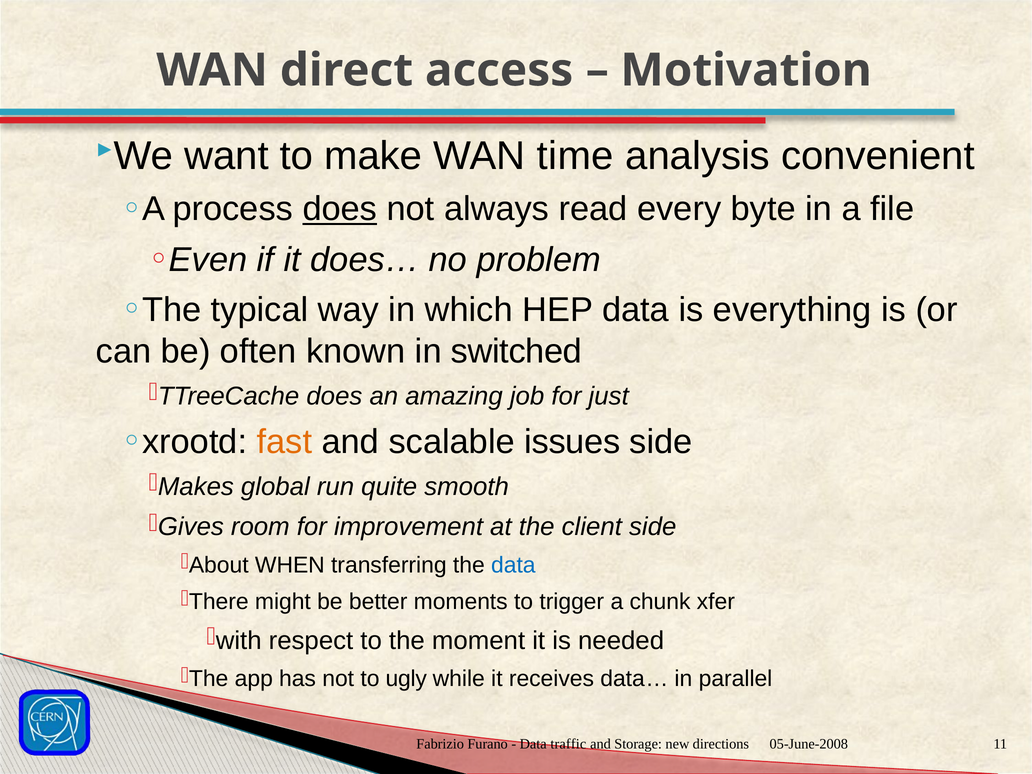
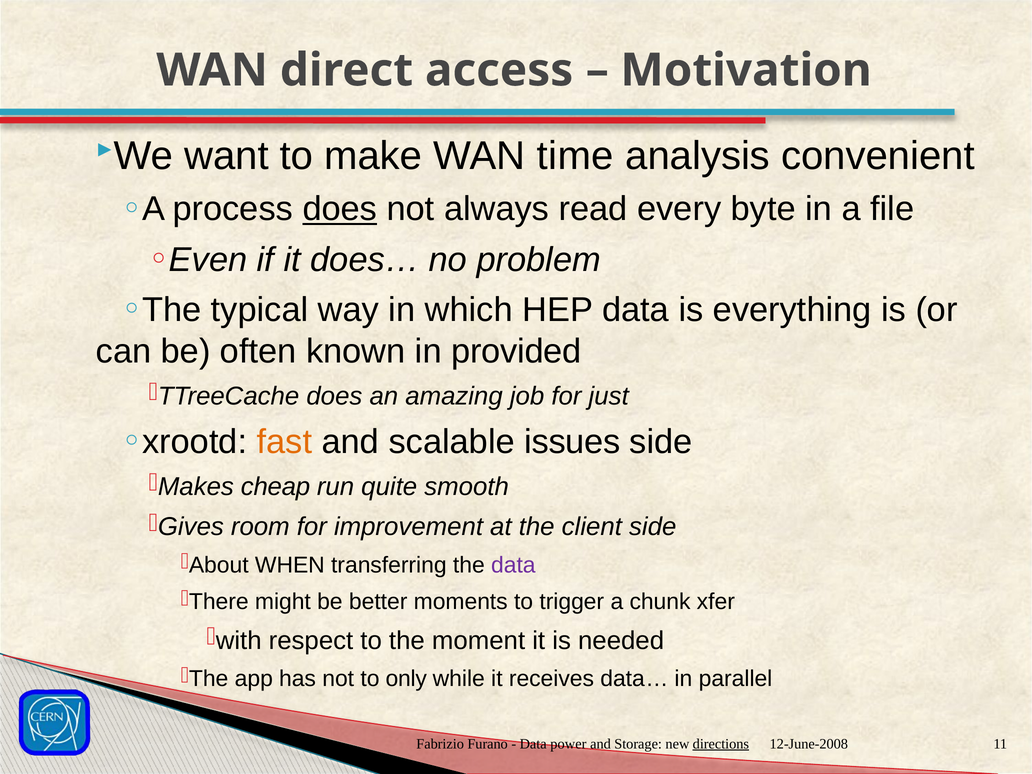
switched: switched -> provided (516, 351)
global: global -> cheap (275, 487)
data colour: blue -> purple (513, 565)
ugly: ugly -> only (406, 679)
traffic: traffic -> power (568, 744)
directions underline: none -> present (721, 744)
05-June-2008: 05-June-2008 -> 12-June-2008 (809, 744)
